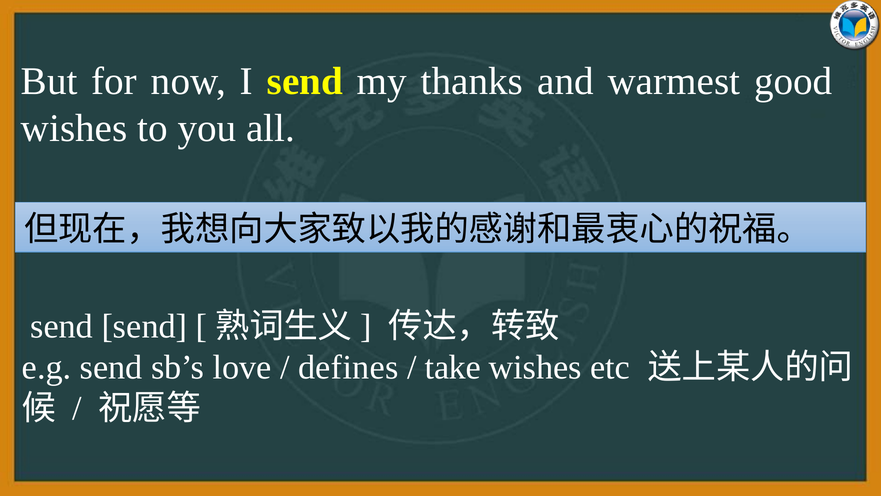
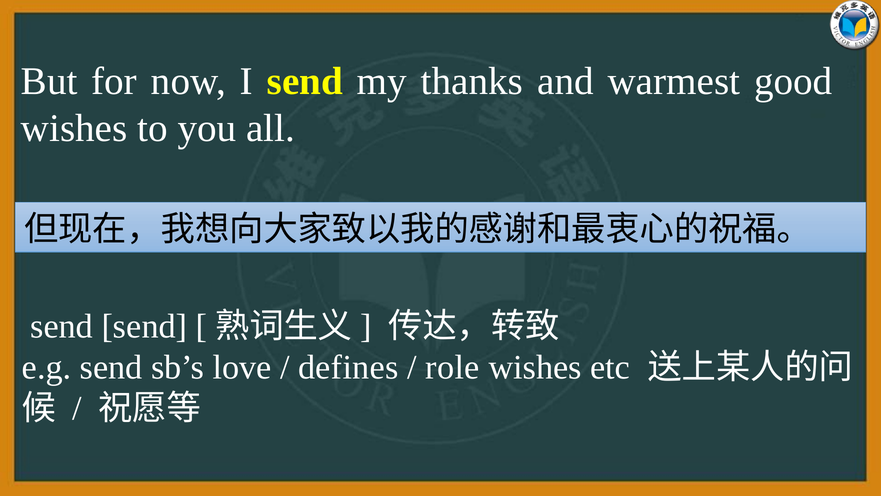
take: take -> role (453, 367)
